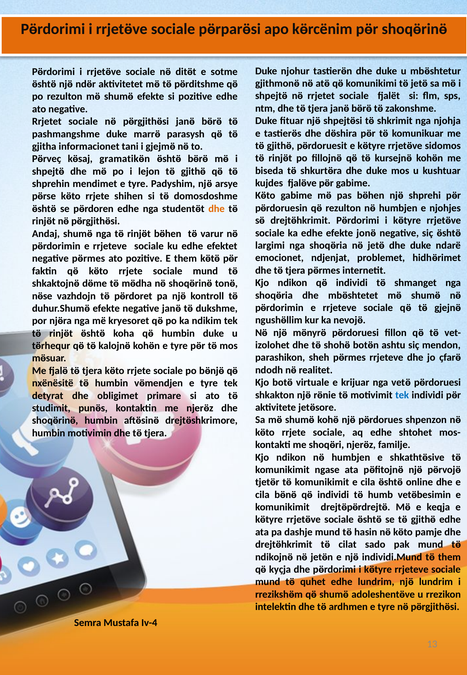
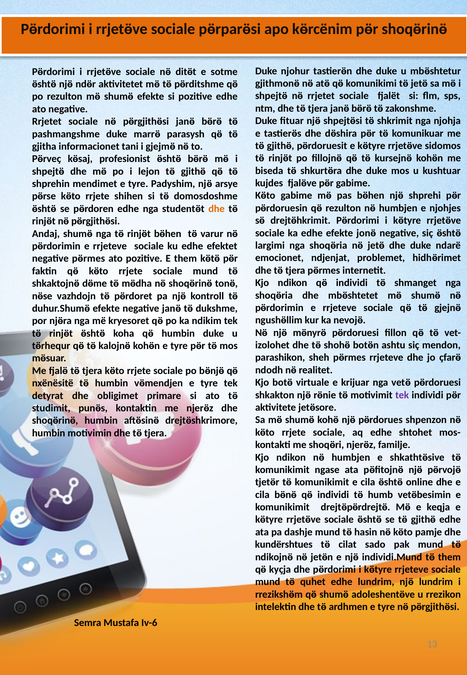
gramatikӫn: gramatikӫn -> profesionist (125, 159)
tek colour: blue -> purple (402, 395)
drejtӫhkrimit: drejtӫhkrimit -> kundërshtues (284, 544)
Iv-4: Iv-4 -> Iv-6 (149, 622)
